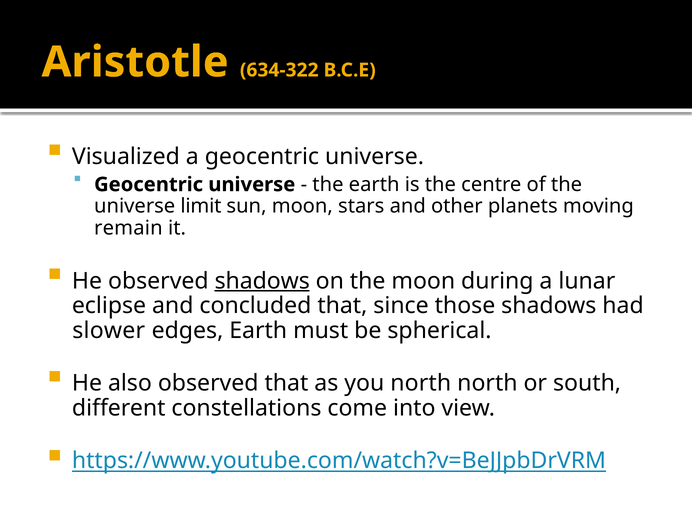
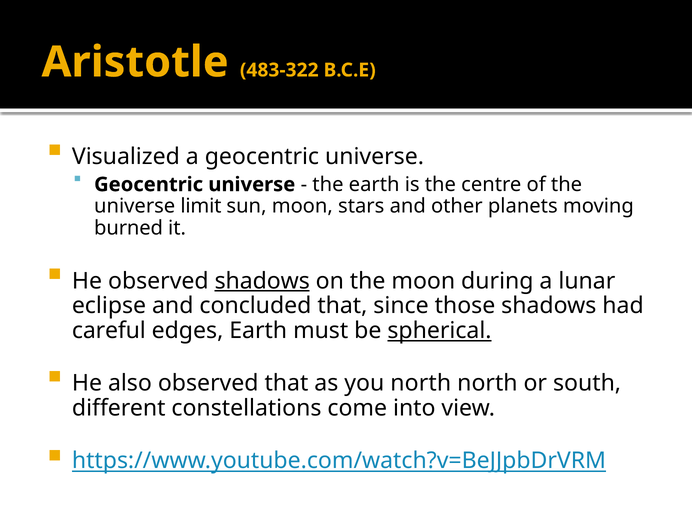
634-322: 634-322 -> 483-322 (279, 70)
remain: remain -> burned (129, 228)
slower: slower -> careful (109, 331)
spherical underline: none -> present (439, 331)
